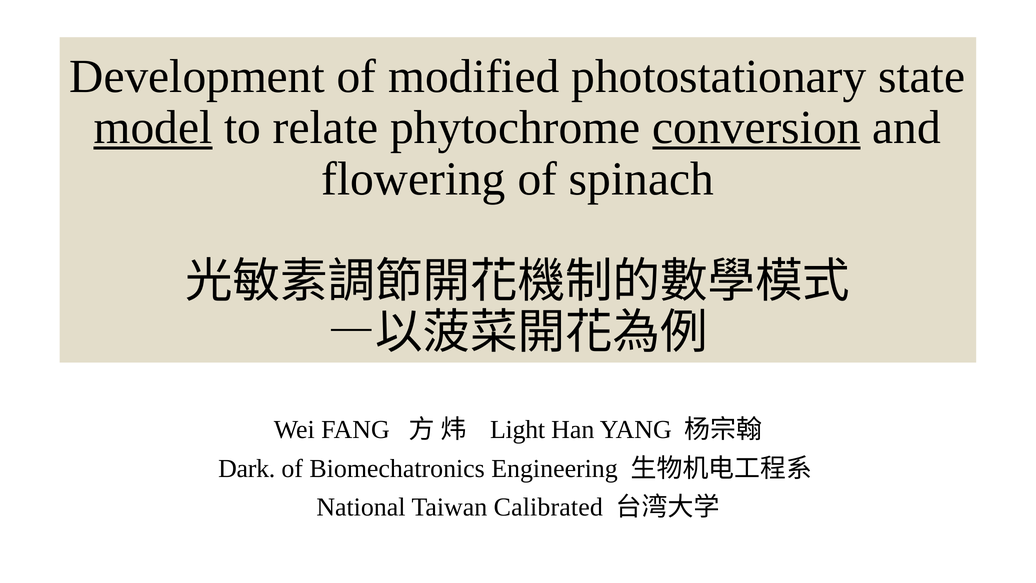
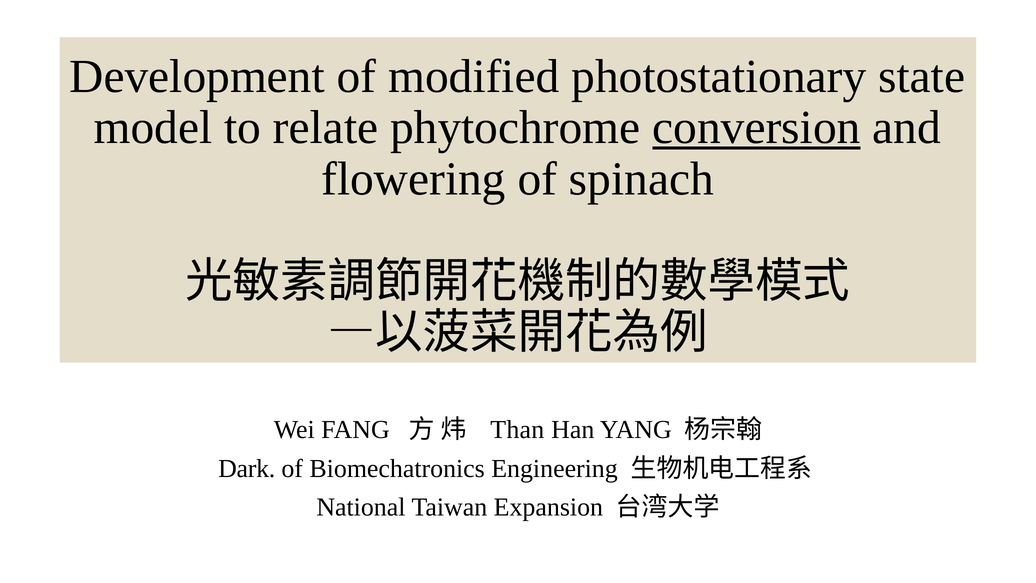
model underline: present -> none (153, 128)
Light: Light -> Than (517, 430)
Calibrated: Calibrated -> Expansion (548, 507)
